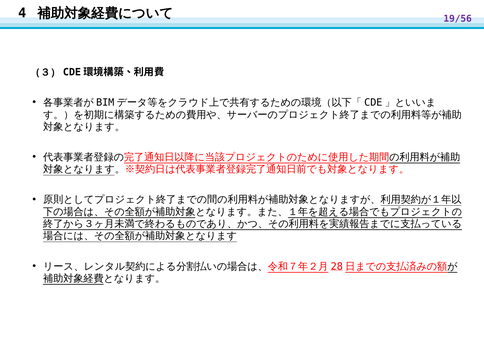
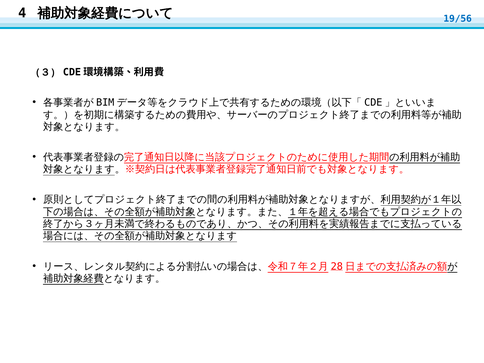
19/56 colour: purple -> blue (458, 19)
